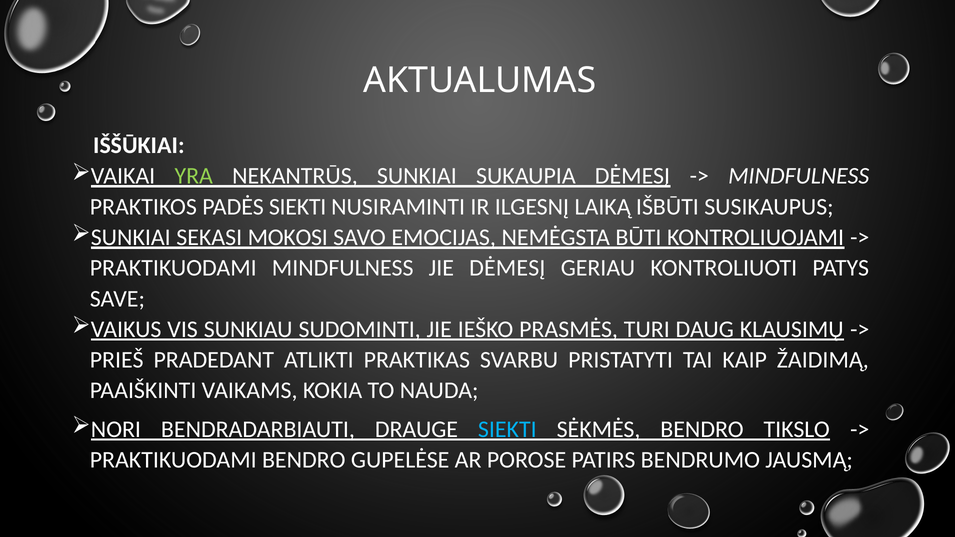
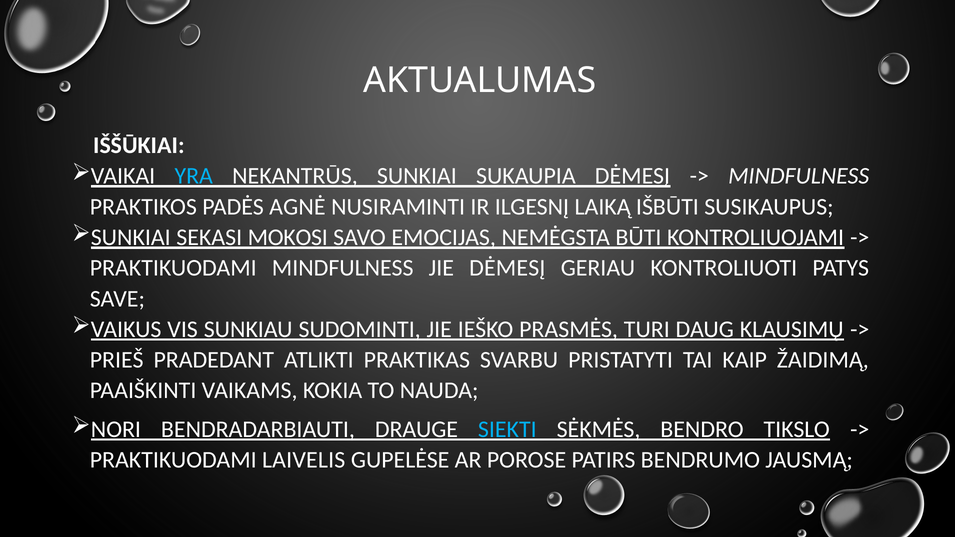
YRA colour: light green -> light blue (194, 176)
PADĖS SIEKTI: SIEKTI -> AGNĖ (297, 207)
PRAKTIKUODAMI BENDRO: BENDRO -> LAIVELIS (304, 460)
